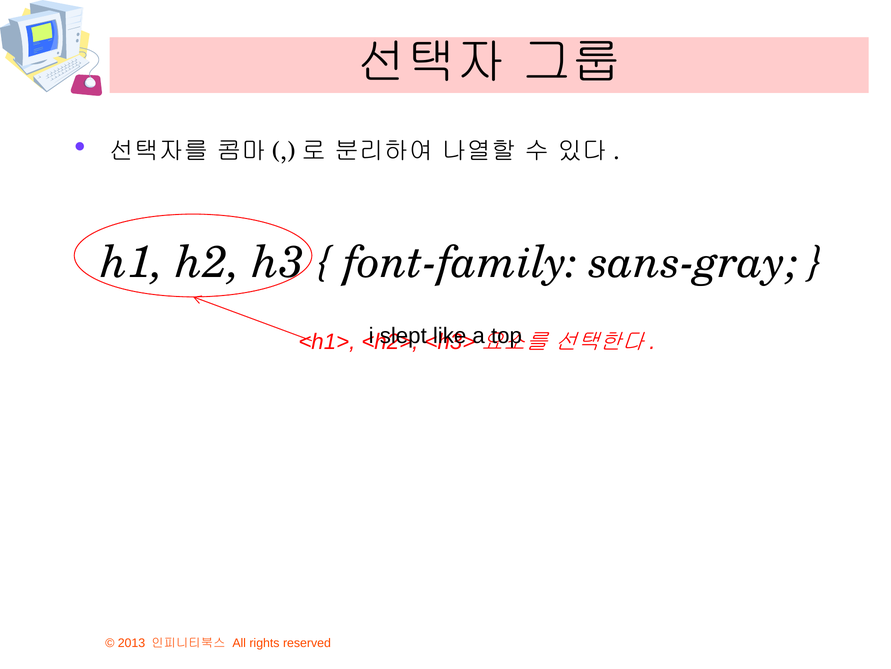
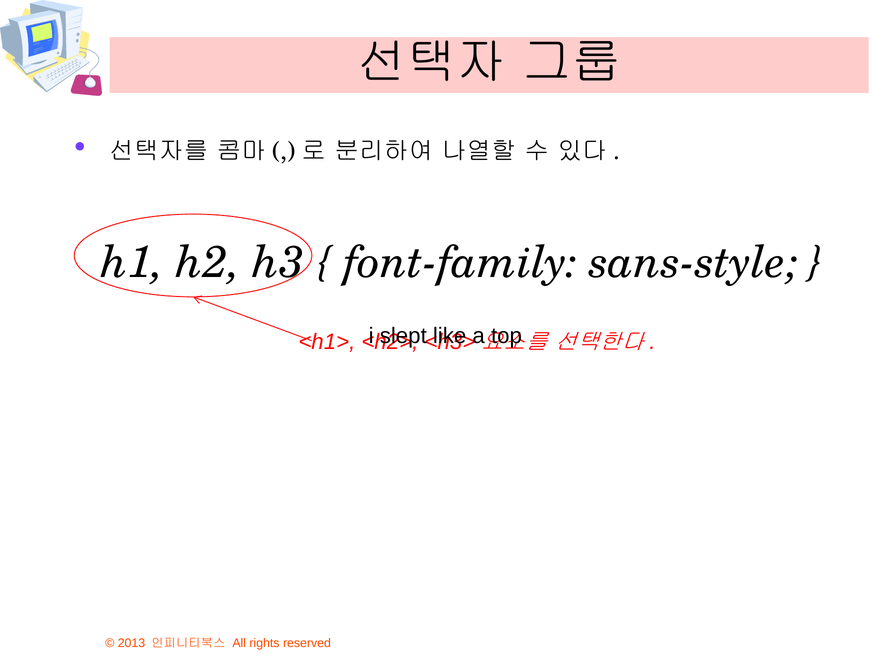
sans-gray: sans-gray -> sans-style (693, 262)
